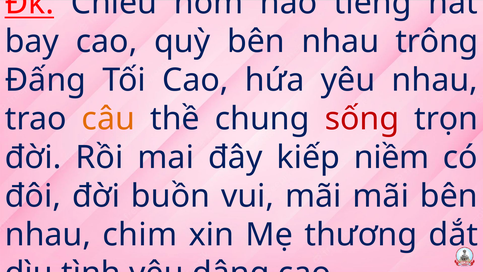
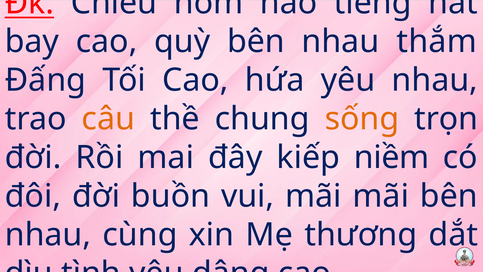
trông: trông -> thắm (437, 41)
sống colour: red -> orange (362, 119)
chim: chim -> cùng (140, 235)
